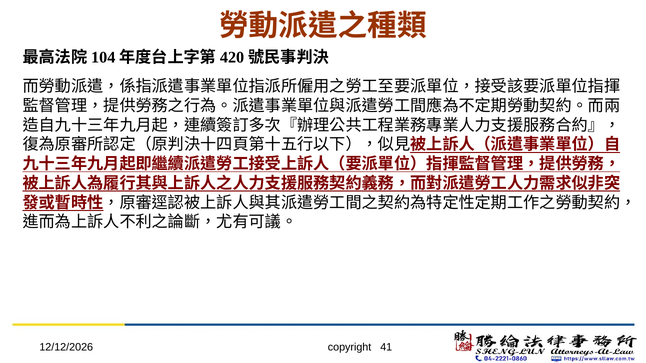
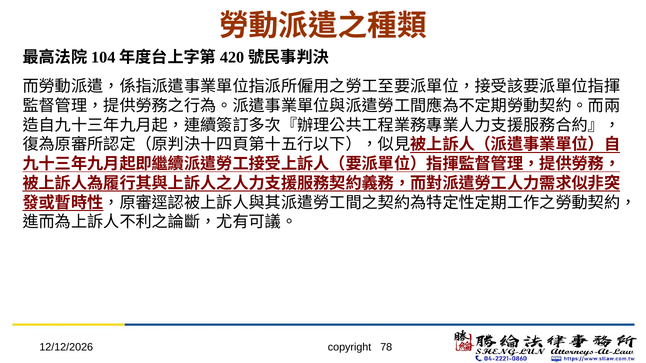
41: 41 -> 78 (386, 348)
